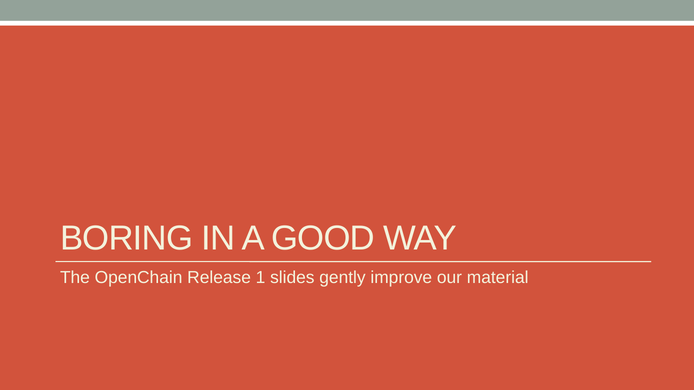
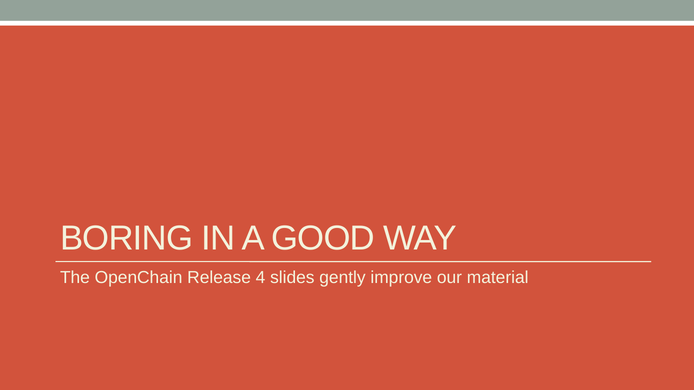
1: 1 -> 4 (260, 278)
